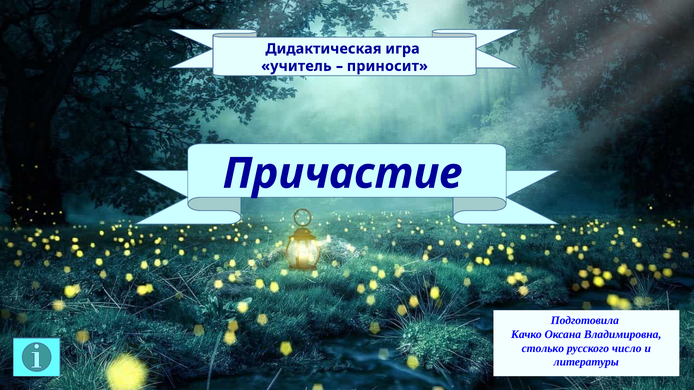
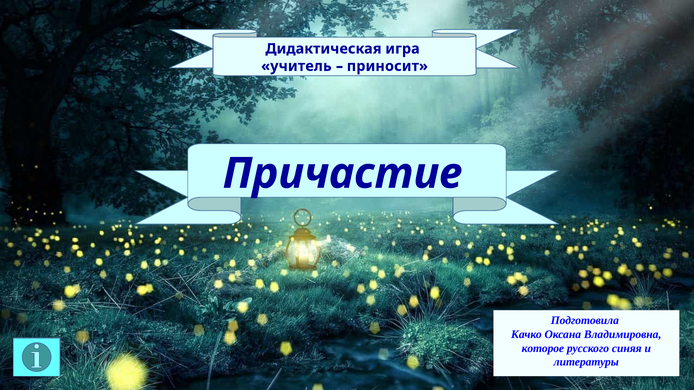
столько: столько -> которое (543, 349)
число: число -> синяя (627, 349)
